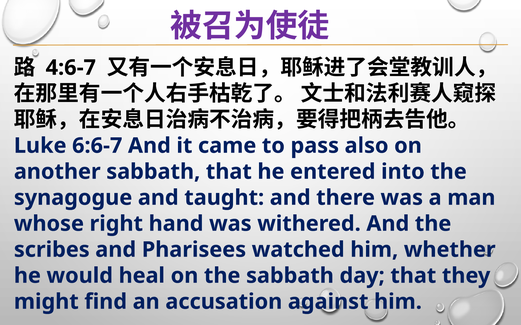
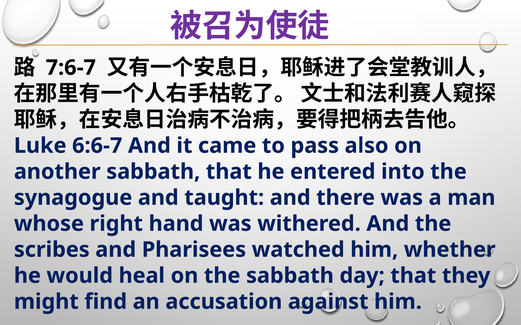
4:6-7: 4:6-7 -> 7:6-7 (71, 68)
